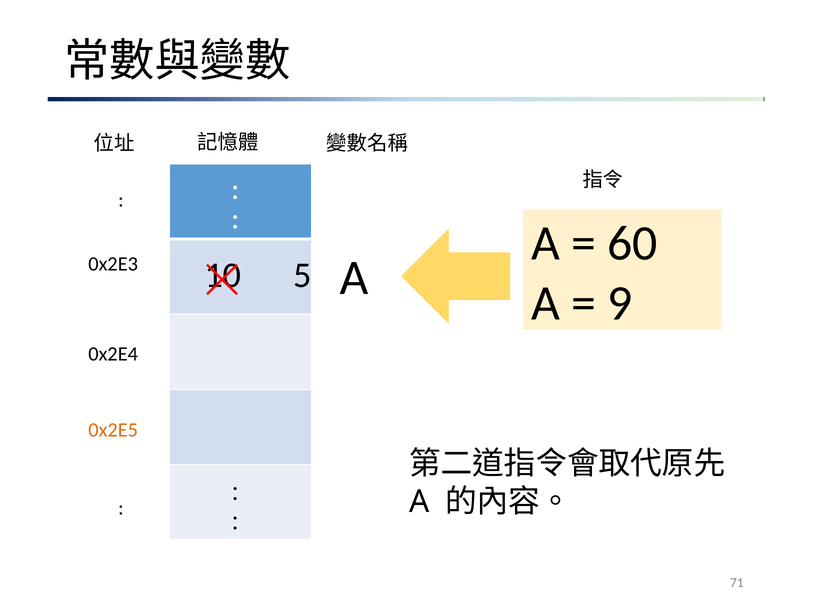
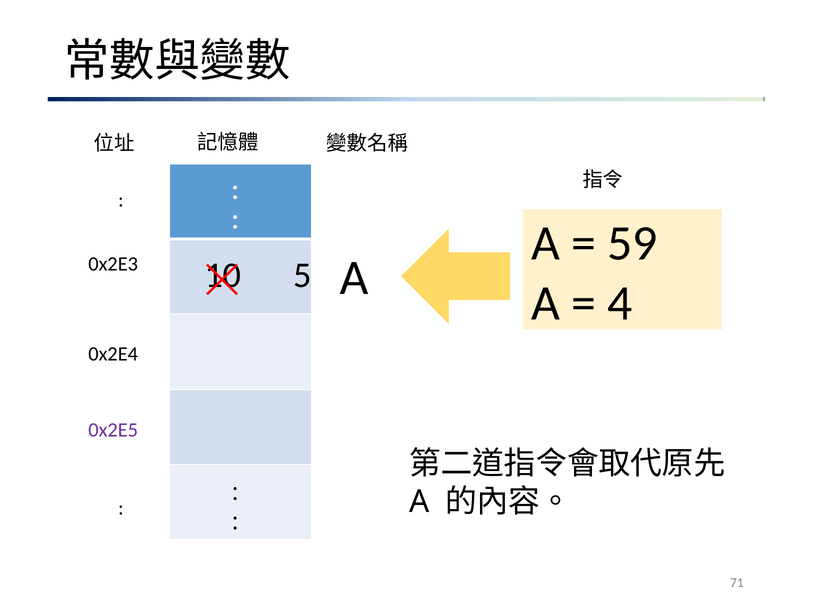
60: 60 -> 59 (632, 244)
9: 9 -> 4 (620, 303)
0x2E5 colour: orange -> purple (113, 430)
